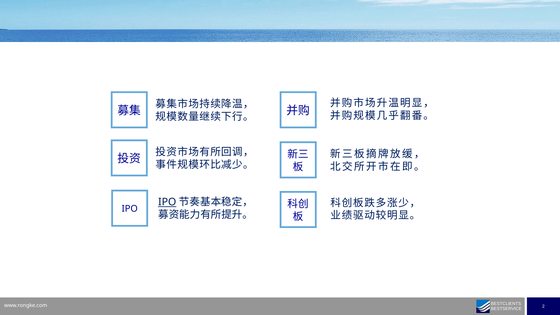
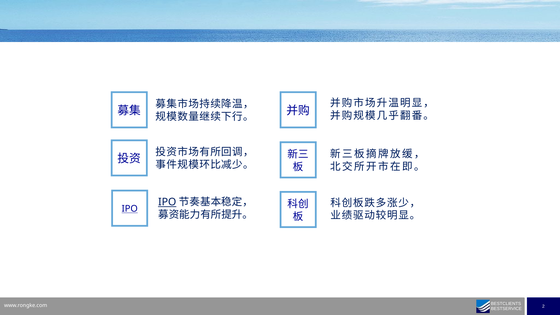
IPO underline: none -> present (130, 209)
